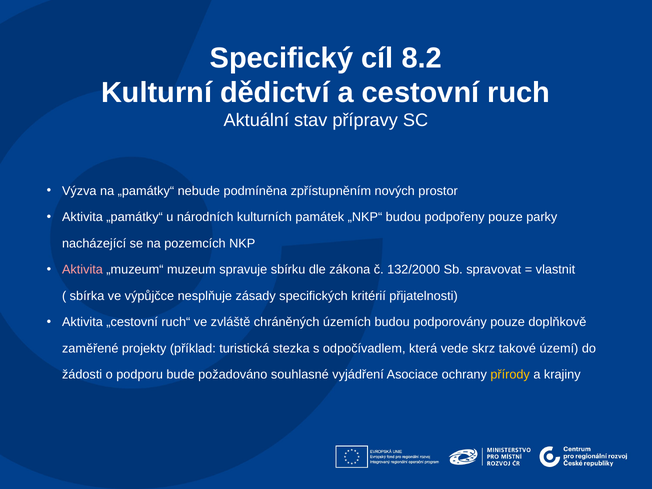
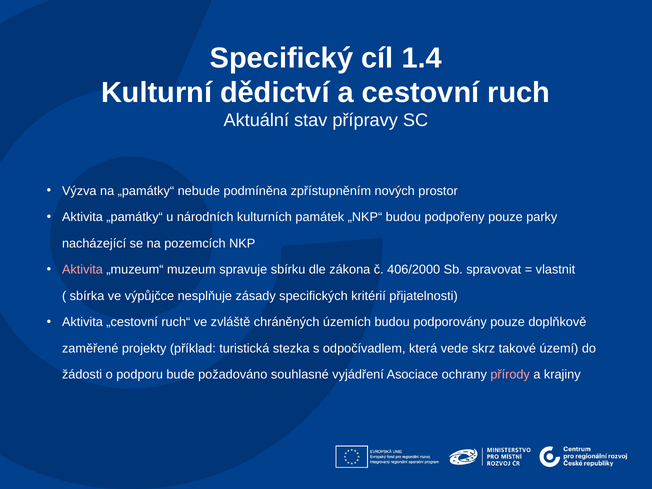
8.2: 8.2 -> 1.4 (422, 58)
132/2000: 132/2000 -> 406/2000 (414, 270)
přírody colour: yellow -> pink (510, 375)
